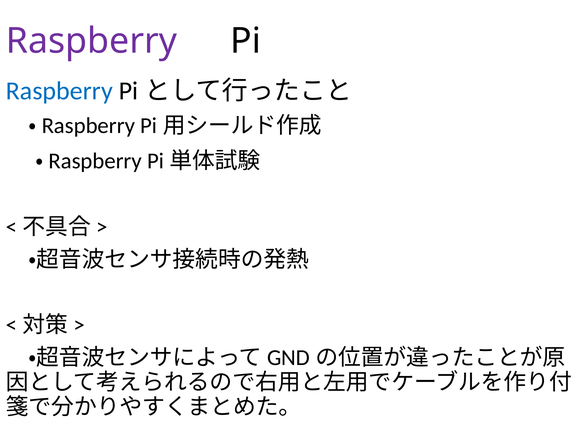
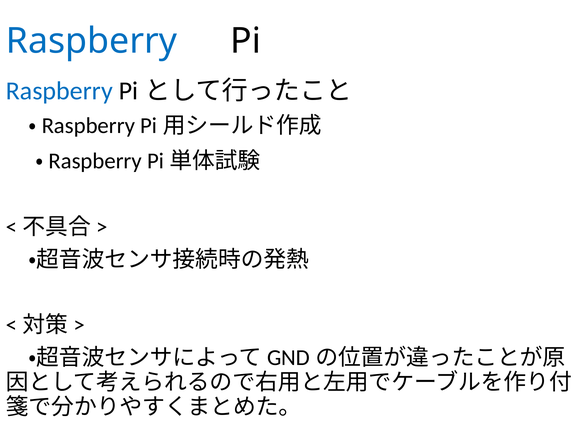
Raspberry colour: purple -> blue (91, 41)
